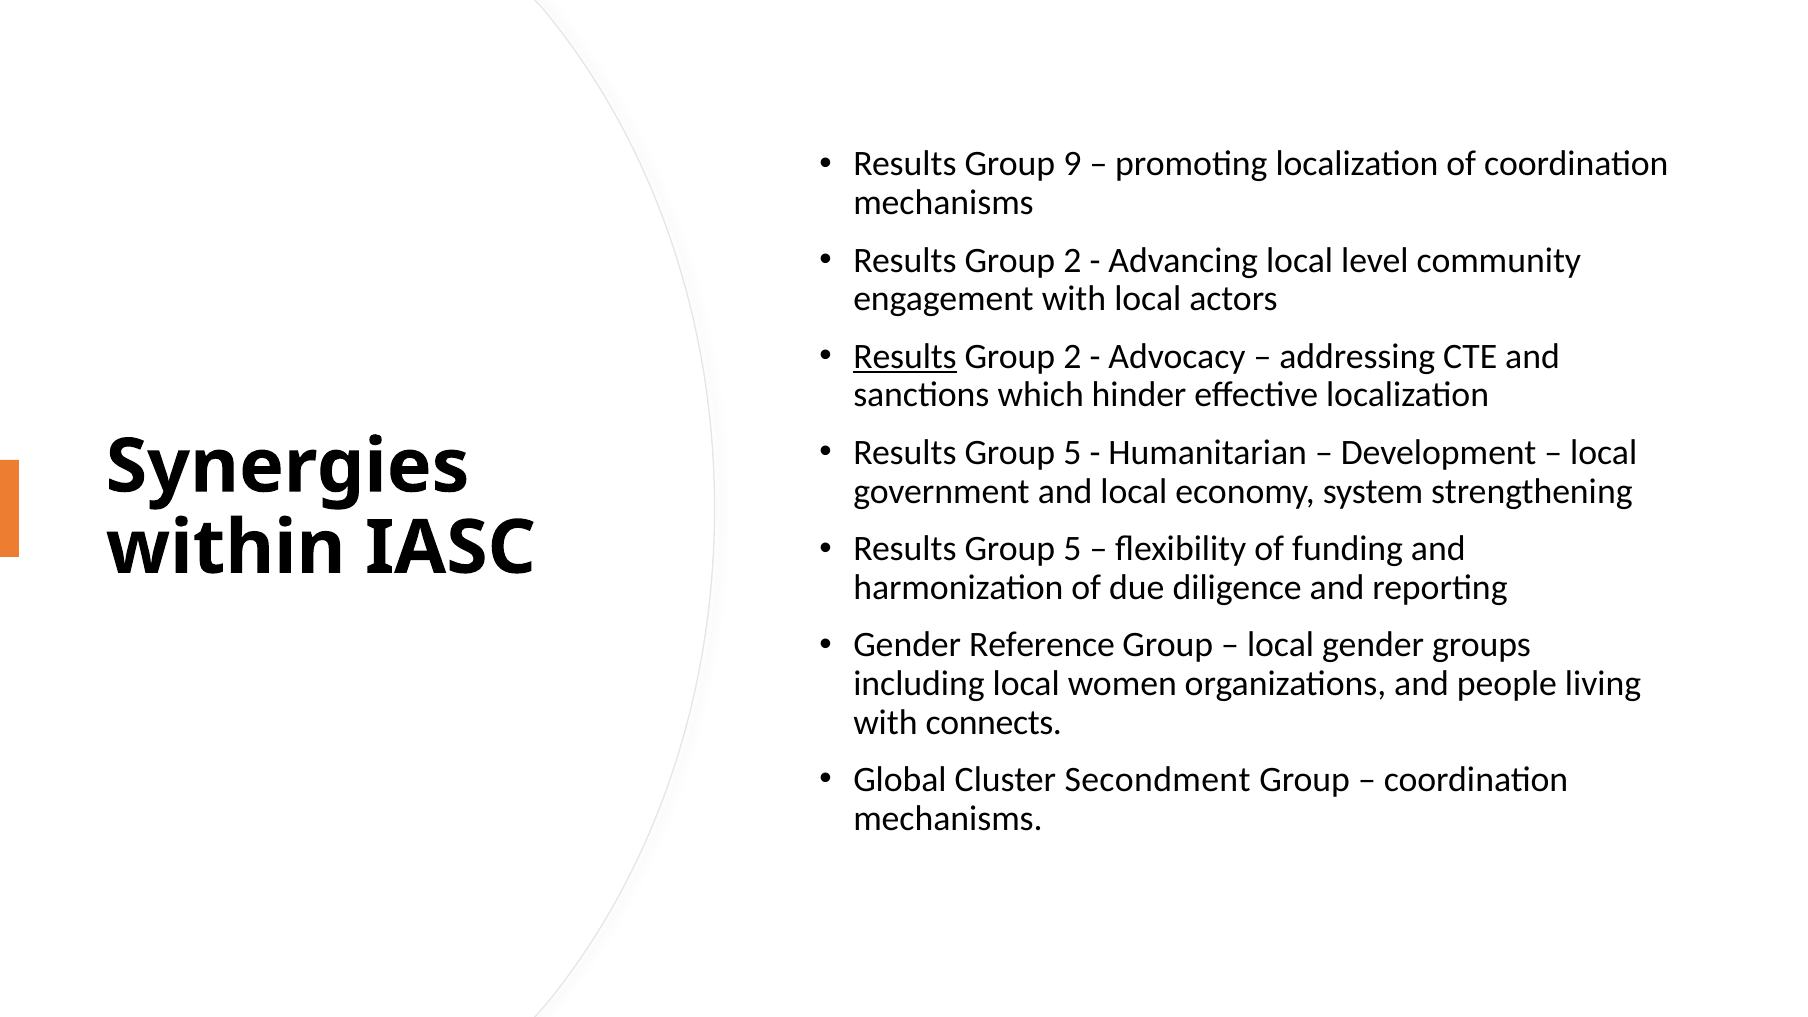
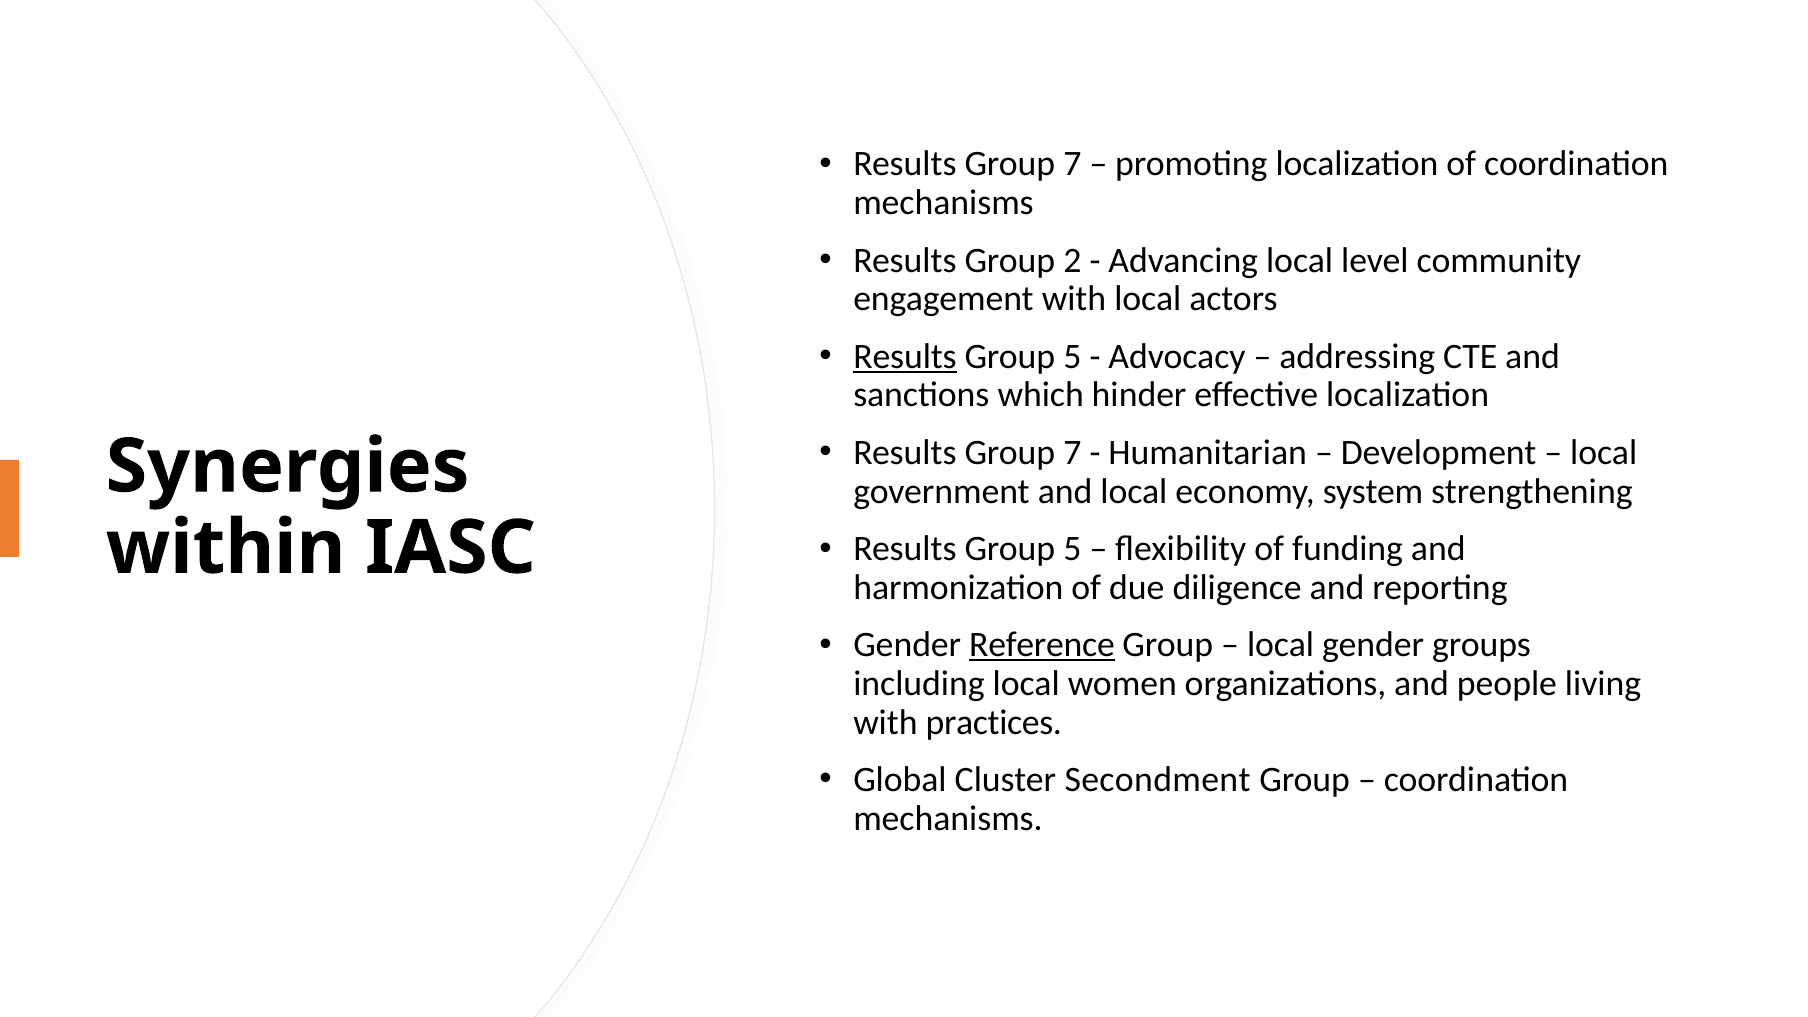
9: 9 -> 7 (1072, 164)
2: 2 -> 5 (1072, 356)
5: 5 -> 7 (1072, 453)
Reference underline: none -> present (1042, 645)
connects: connects -> practices (994, 722)
